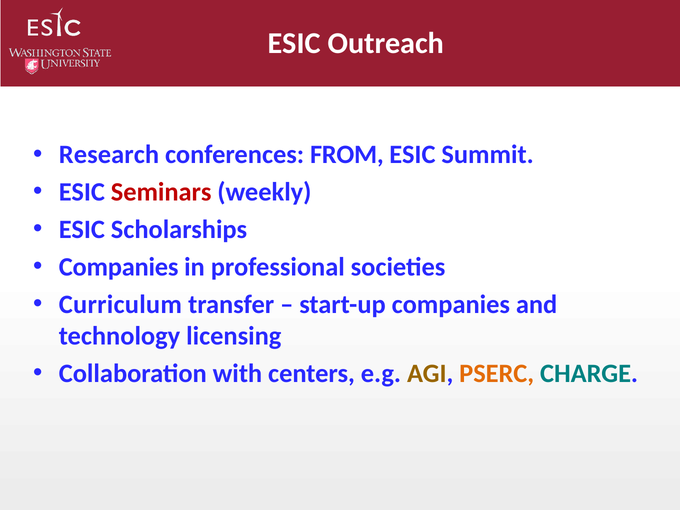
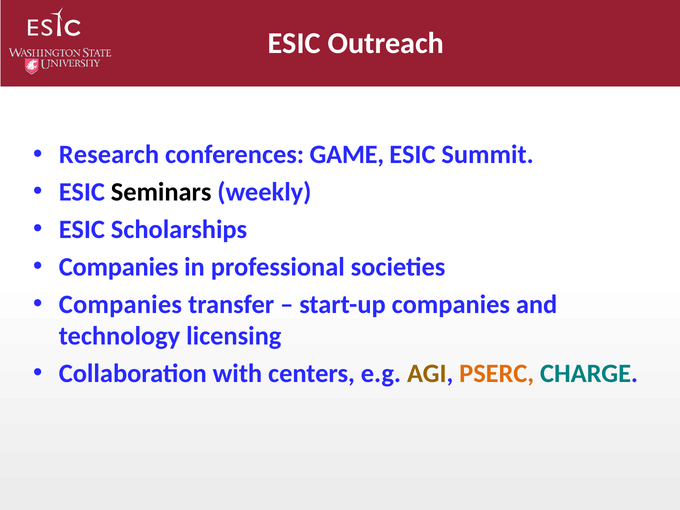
FROM: FROM -> GAME (347, 155)
Seminars colour: red -> black (161, 192)
Curriculum: Curriculum -> Companies (120, 304)
